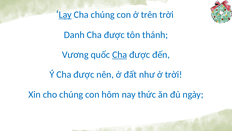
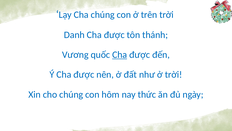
Lạy underline: present -> none (65, 15)
